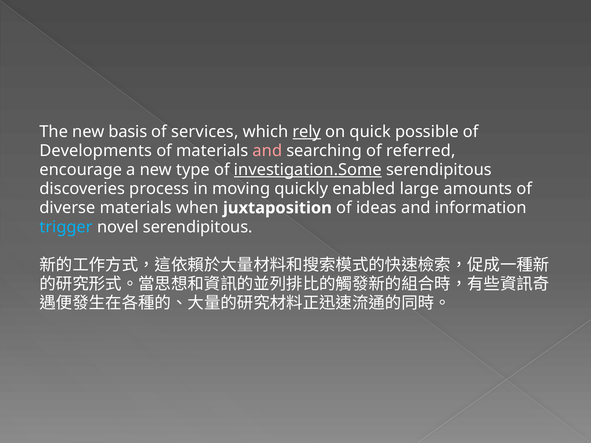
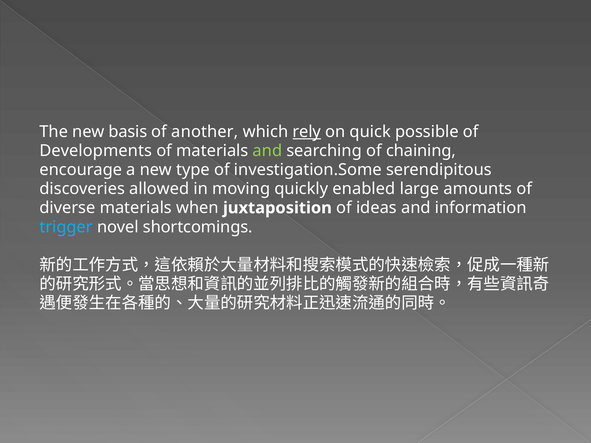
services: services -> another (205, 132)
and colour: pink -> light green (267, 151)
referred: referred -> chaining (421, 151)
investigation.Some underline: present -> none (308, 170)
process: process -> allowed (159, 189)
novel serendipitous: serendipitous -> shortcomings (198, 227)
